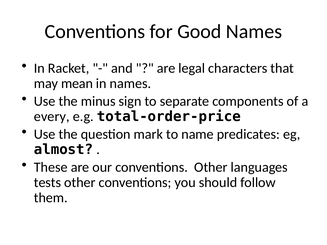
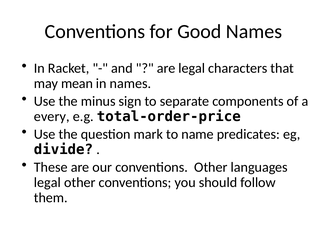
almost: almost -> divide (64, 150)
tests: tests -> legal (47, 183)
